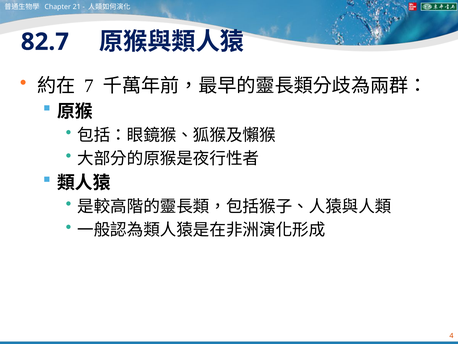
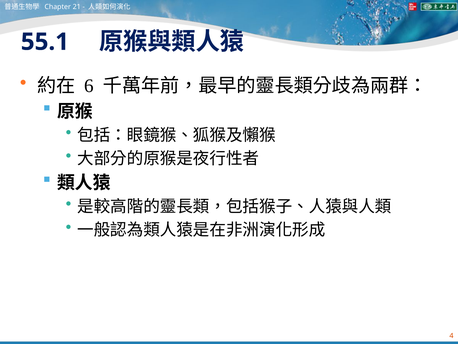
82.7: 82.7 -> 55.1 (45, 42)
7: 7 -> 6 (89, 86)
